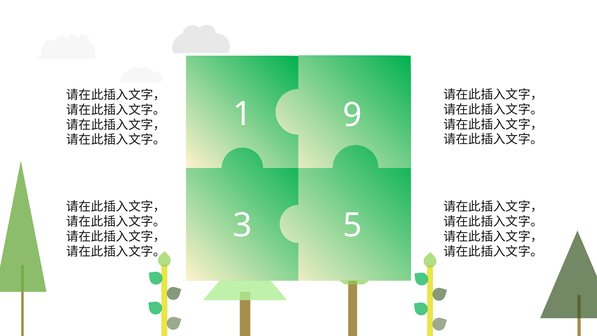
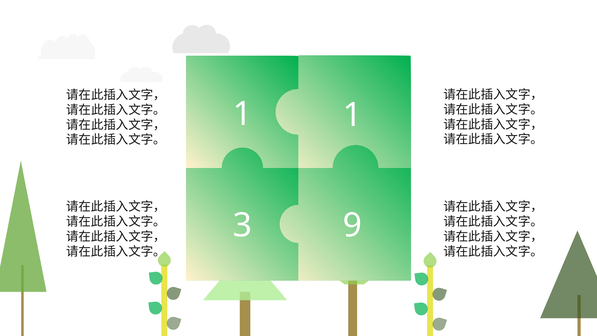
1 9: 9 -> 1 (353, 115)
5: 5 -> 9 (353, 225)
